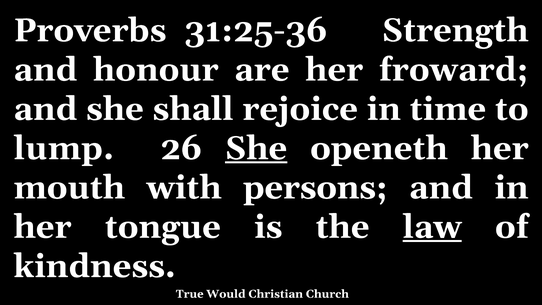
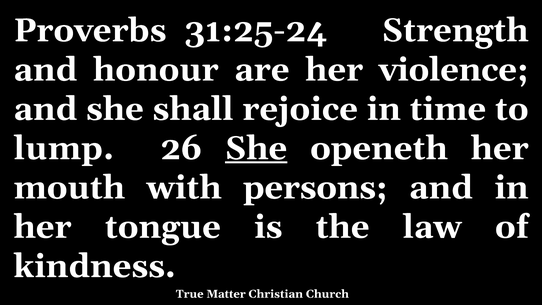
31:25-36: 31:25-36 -> 31:25-24 (256, 30)
froward: froward -> violence (454, 70)
law underline: present -> none (432, 227)
Would: Would -> Matter (226, 294)
